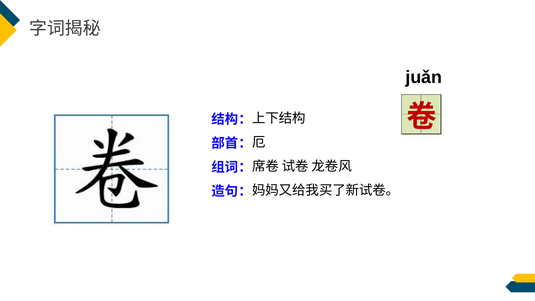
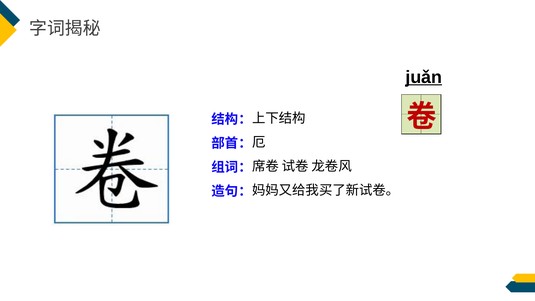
juǎn underline: none -> present (424, 77)
